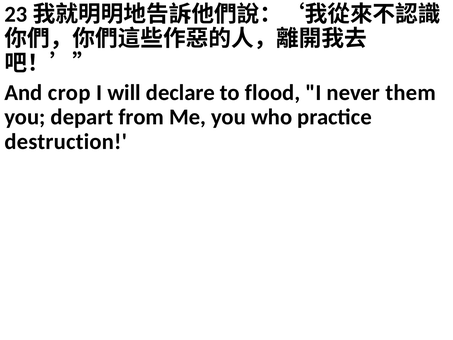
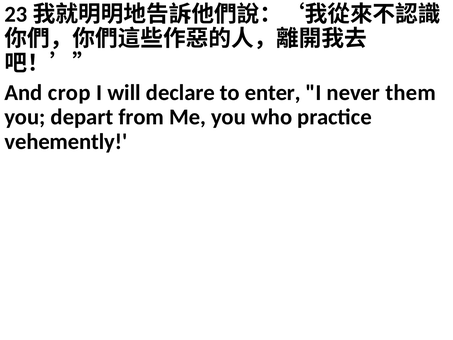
flood: flood -> enter (273, 92)
destruction: destruction -> vehemently (66, 141)
